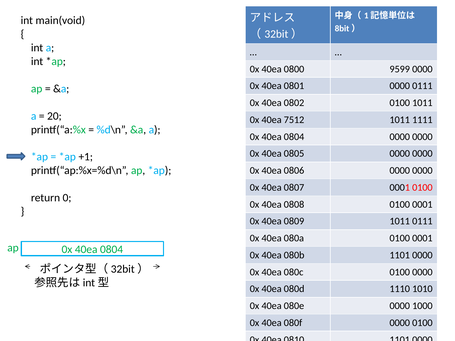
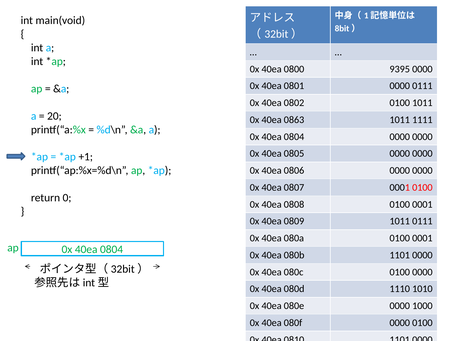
9599: 9599 -> 9395 (400, 69)
7512: 7512 -> 0863 (294, 120)
